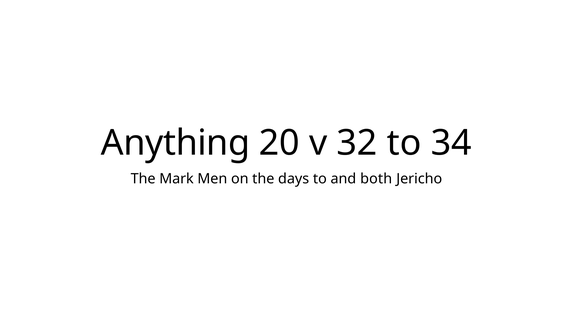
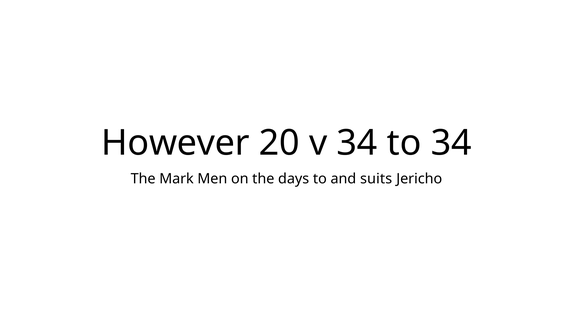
Anything: Anything -> However (175, 143)
v 32: 32 -> 34 (357, 143)
both: both -> suits (376, 179)
